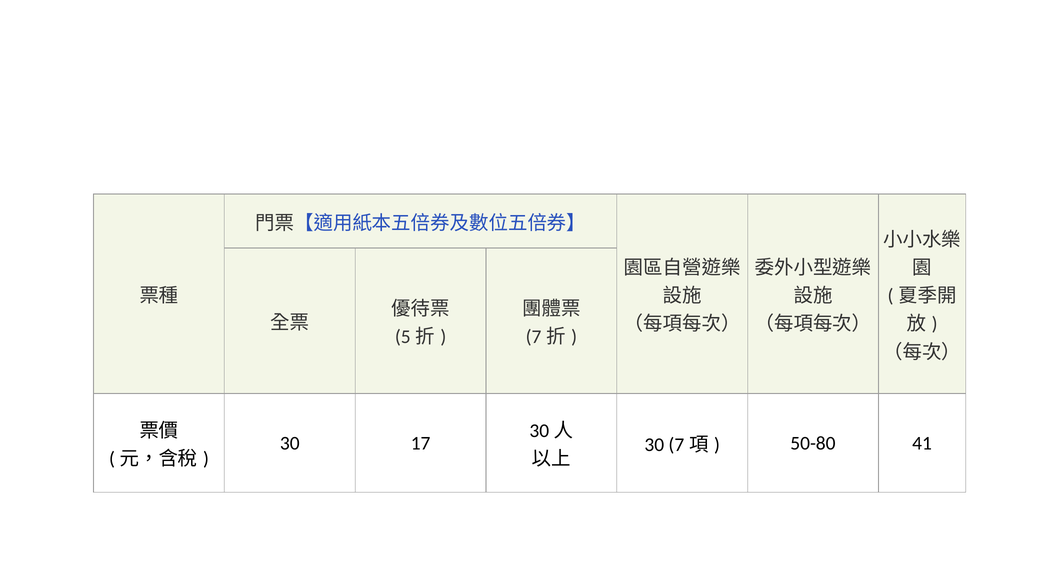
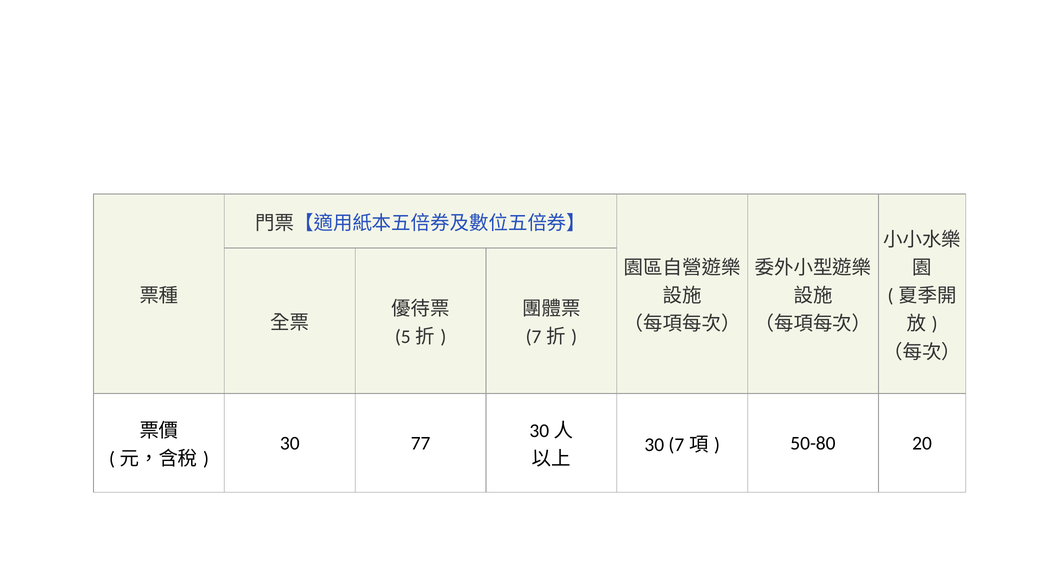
17: 17 -> 77 (421, 443)
41: 41 -> 20 (922, 443)
